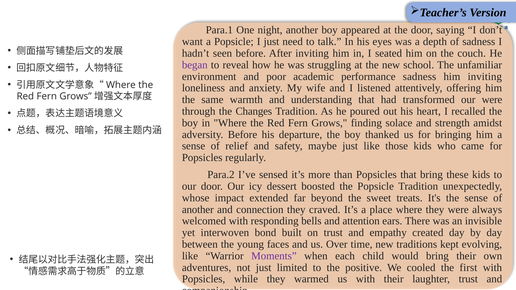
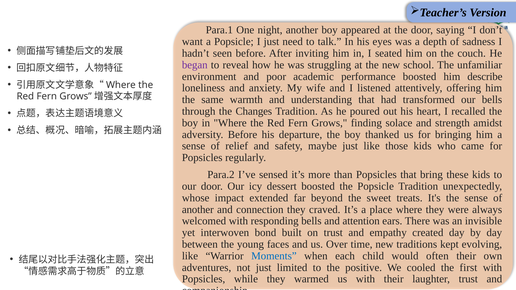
performance sadness: sadness -> boosted (420, 77)
him inviting: inviting -> describe (485, 77)
our were: were -> bells (492, 100)
Moments colour: purple -> blue (274, 256)
would bring: bring -> often (437, 256)
